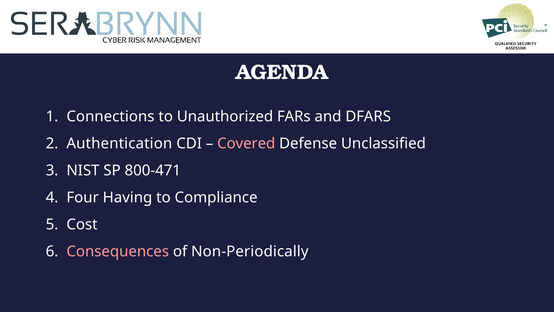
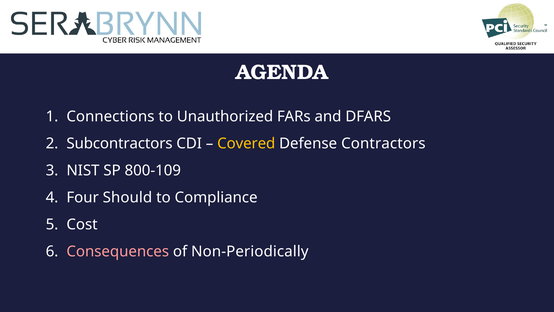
Authentication: Authentication -> Subcontractors (119, 143)
Covered colour: pink -> yellow (246, 143)
Unclassified: Unclassified -> Contractors (383, 143)
800-471: 800-471 -> 800-109 (153, 170)
Having: Having -> Should (127, 197)
